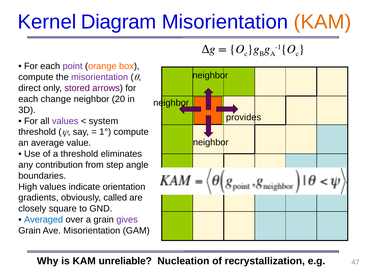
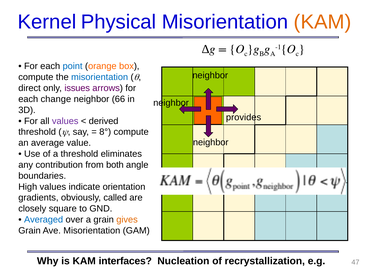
Diagram: Diagram -> Physical (119, 22)
point colour: purple -> blue (73, 66)
misorientation colour: purple -> blue (100, 77)
stored: stored -> issues (77, 88)
20: 20 -> 66 (118, 99)
system: system -> derived (104, 121)
1°: 1° -> 8° (105, 132)
step: step -> both (115, 165)
gives colour: purple -> orange (127, 220)
unreliable: unreliable -> interfaces (125, 262)
